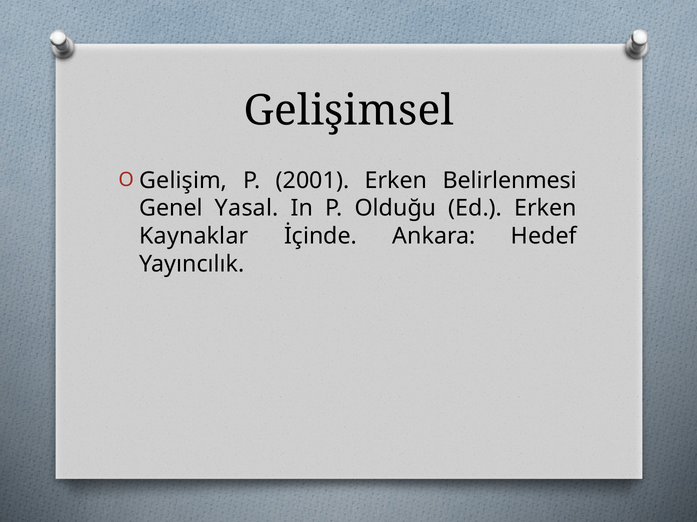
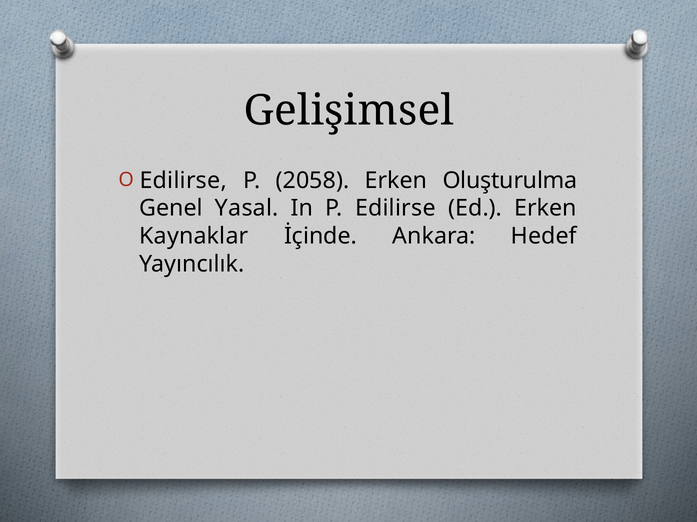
Gelişim: Gelişim -> Edilirse (183, 181)
2001: 2001 -> 2058 (313, 181)
Belirlenmesi: Belirlenmesi -> Oluşturulma (510, 181)
P Olduğu: Olduğu -> Edilirse (395, 208)
